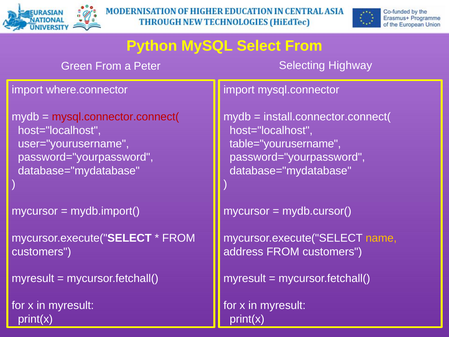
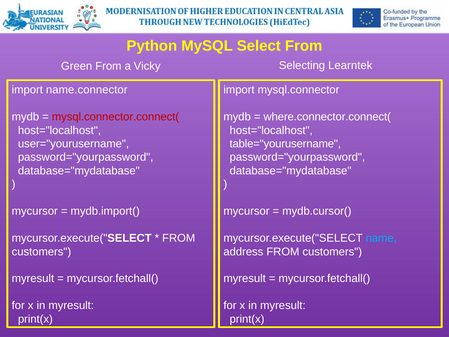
Highway: Highway -> Learntek (350, 65)
Peter: Peter -> Vicky (147, 66)
where.connector: where.connector -> name.connector (87, 90)
install.connector.connect(: install.connector.connect( -> where.connector.connect( (327, 117)
name colour: yellow -> light blue (381, 238)
